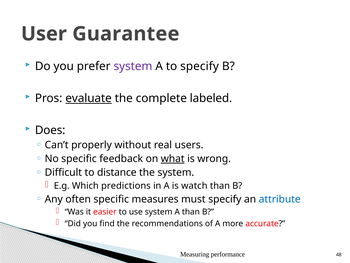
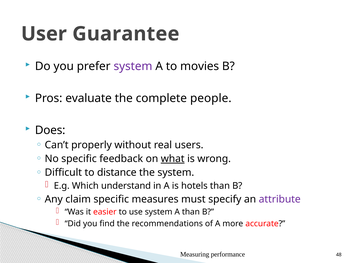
to specify: specify -> movies (200, 66)
evaluate underline: present -> none (89, 98)
labeled: labeled -> people (211, 98)
predictions: predictions -> understand (126, 186)
watch: watch -> hotels (194, 186)
often: often -> claim (78, 199)
attribute colour: blue -> purple (280, 199)
